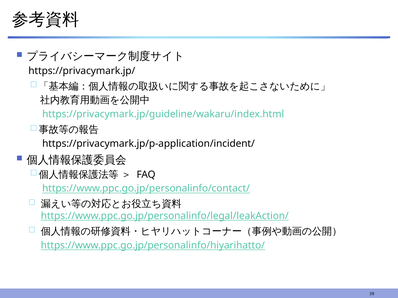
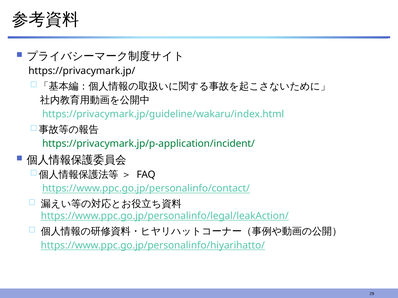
https://privacymark.jp/p-application/incident/ colour: black -> green (148, 144)
